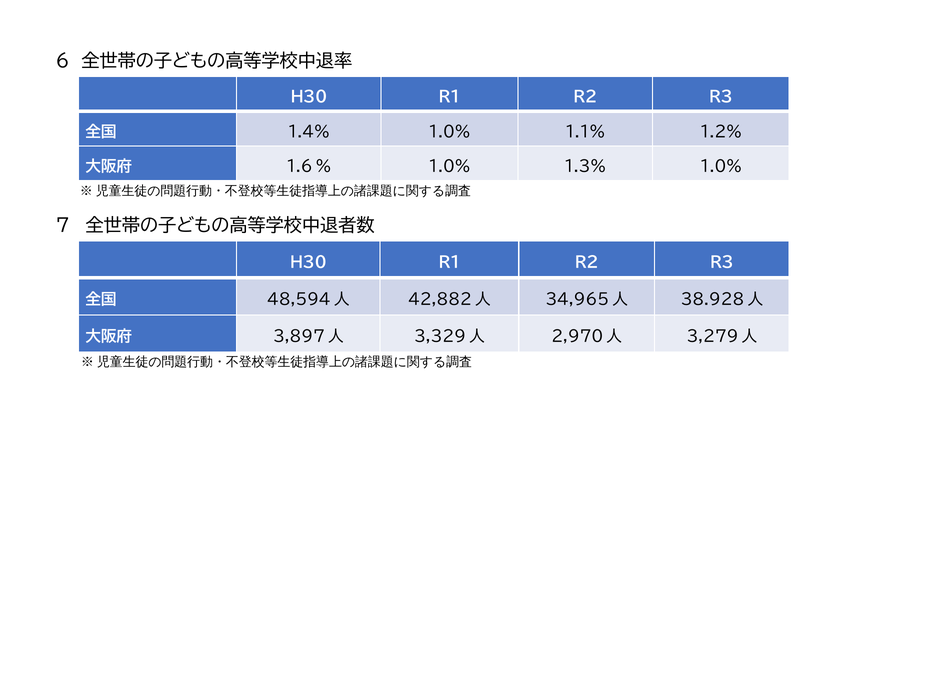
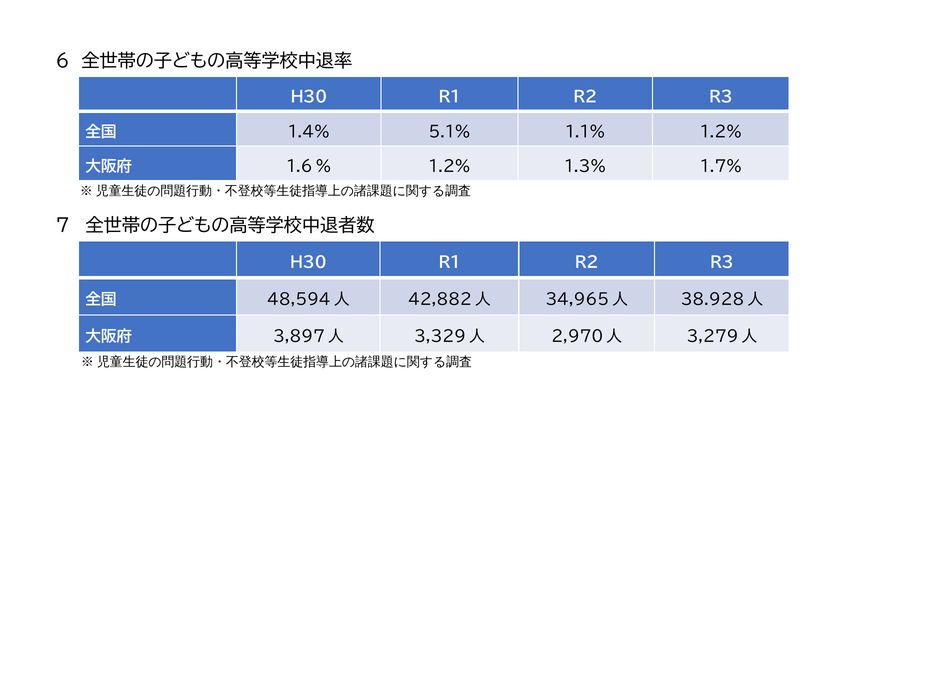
1.4% 1.0%: 1.0% -> 5.1% (449, 132)
1.6％ 1.0%: 1.0% -> 1.2% (449, 167)
1.3% 1.0%: 1.0% -> 1.7% (721, 167)
